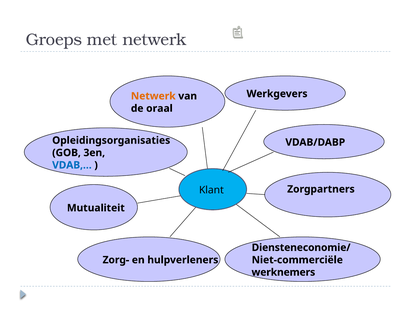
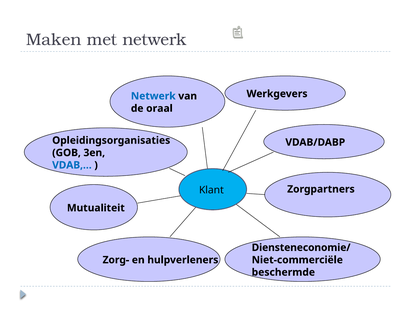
Groeps: Groeps -> Maken (54, 40)
Netwerk colour: orange -> blue (153, 96)
werknemers: werknemers -> beschermde (283, 272)
